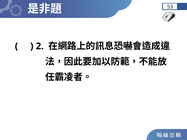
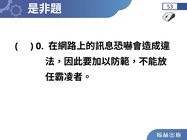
2: 2 -> 0 (40, 46)
